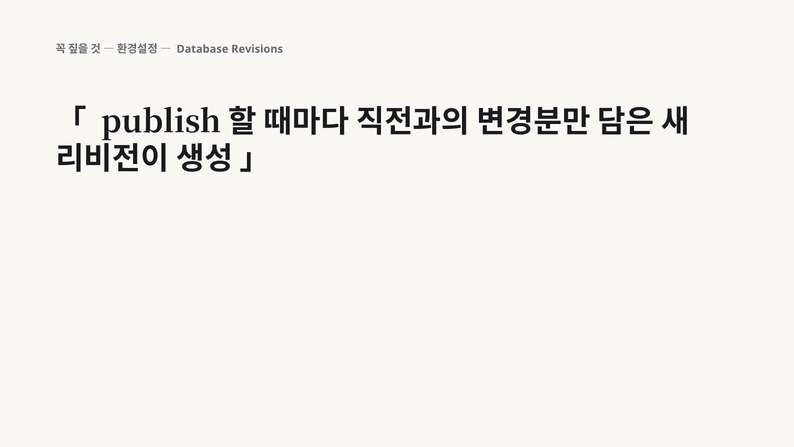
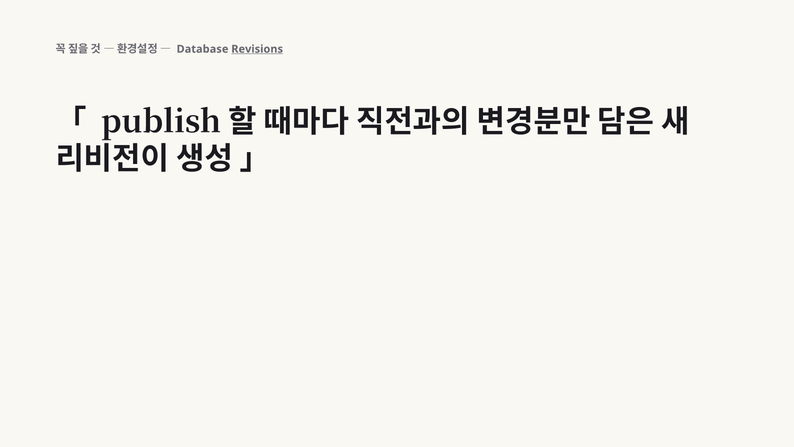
Revisions underline: none -> present (257, 49)
